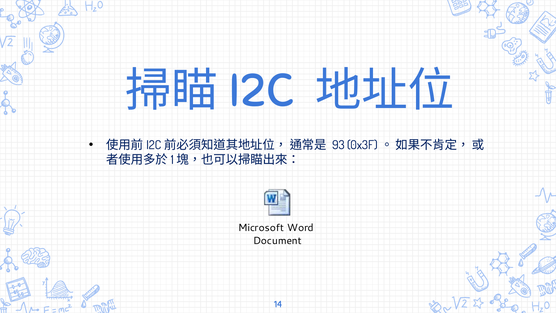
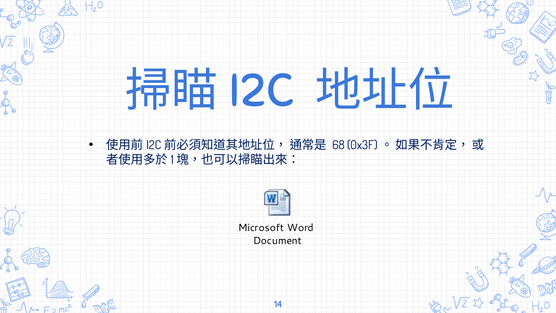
93: 93 -> 68 (338, 145)
